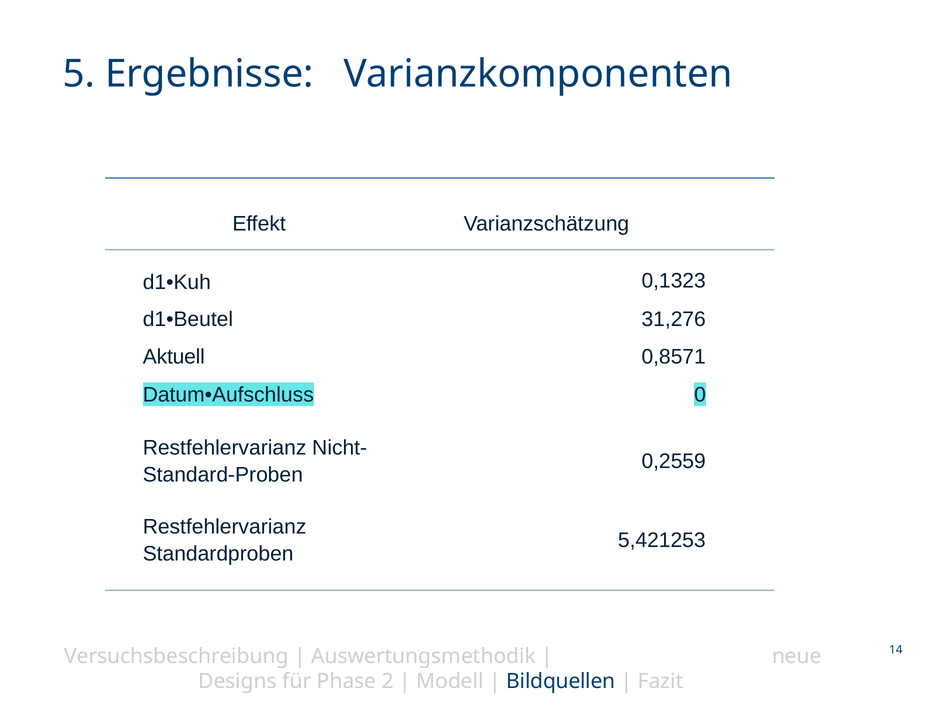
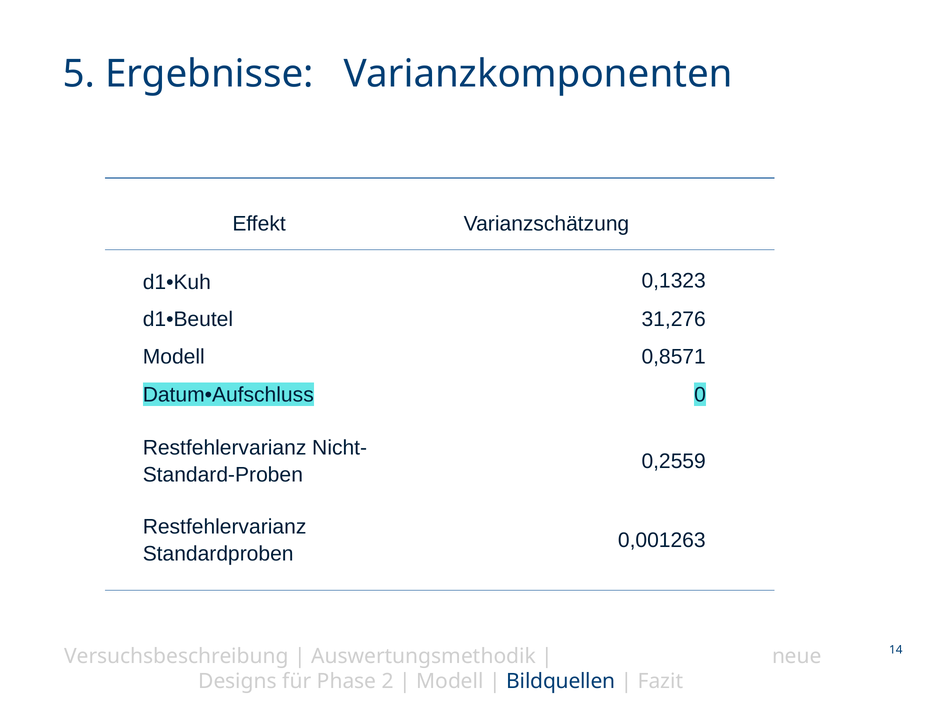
Aktuell: Aktuell -> Modell (174, 357)
5,421253: 5,421253 -> 0,001263 (662, 540)
